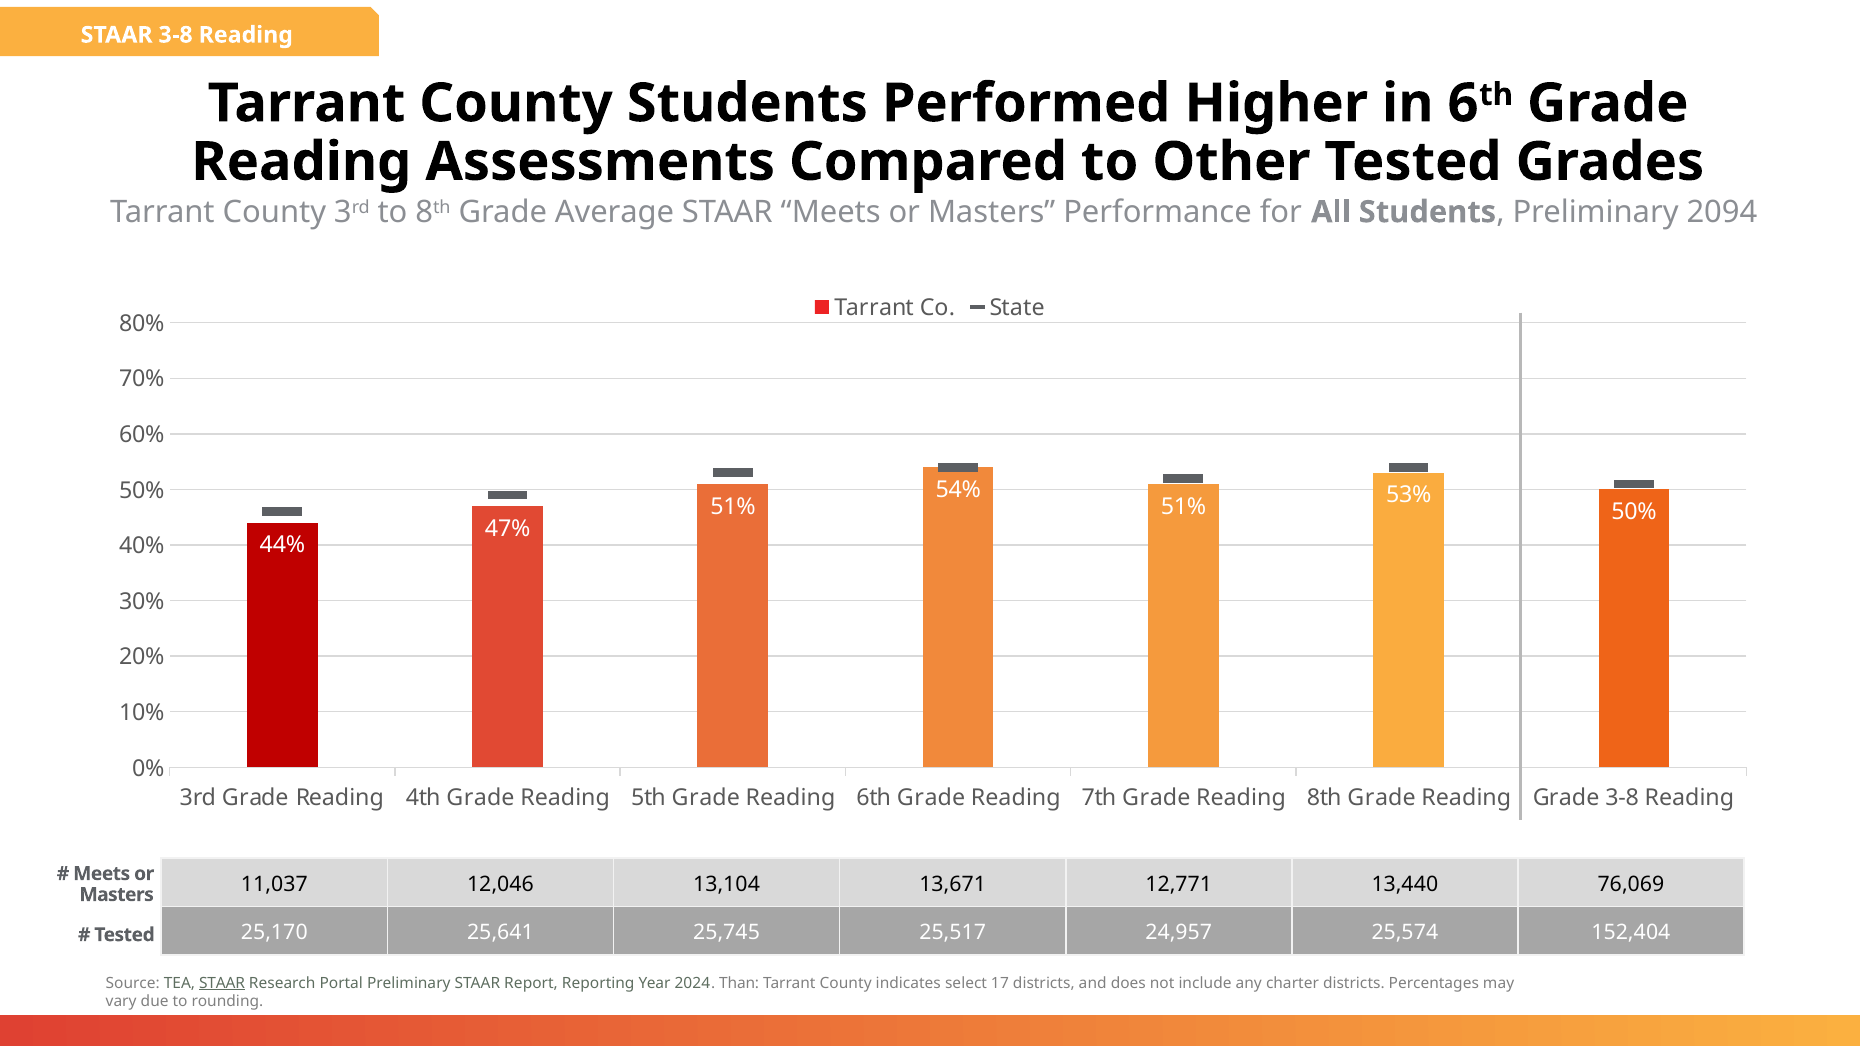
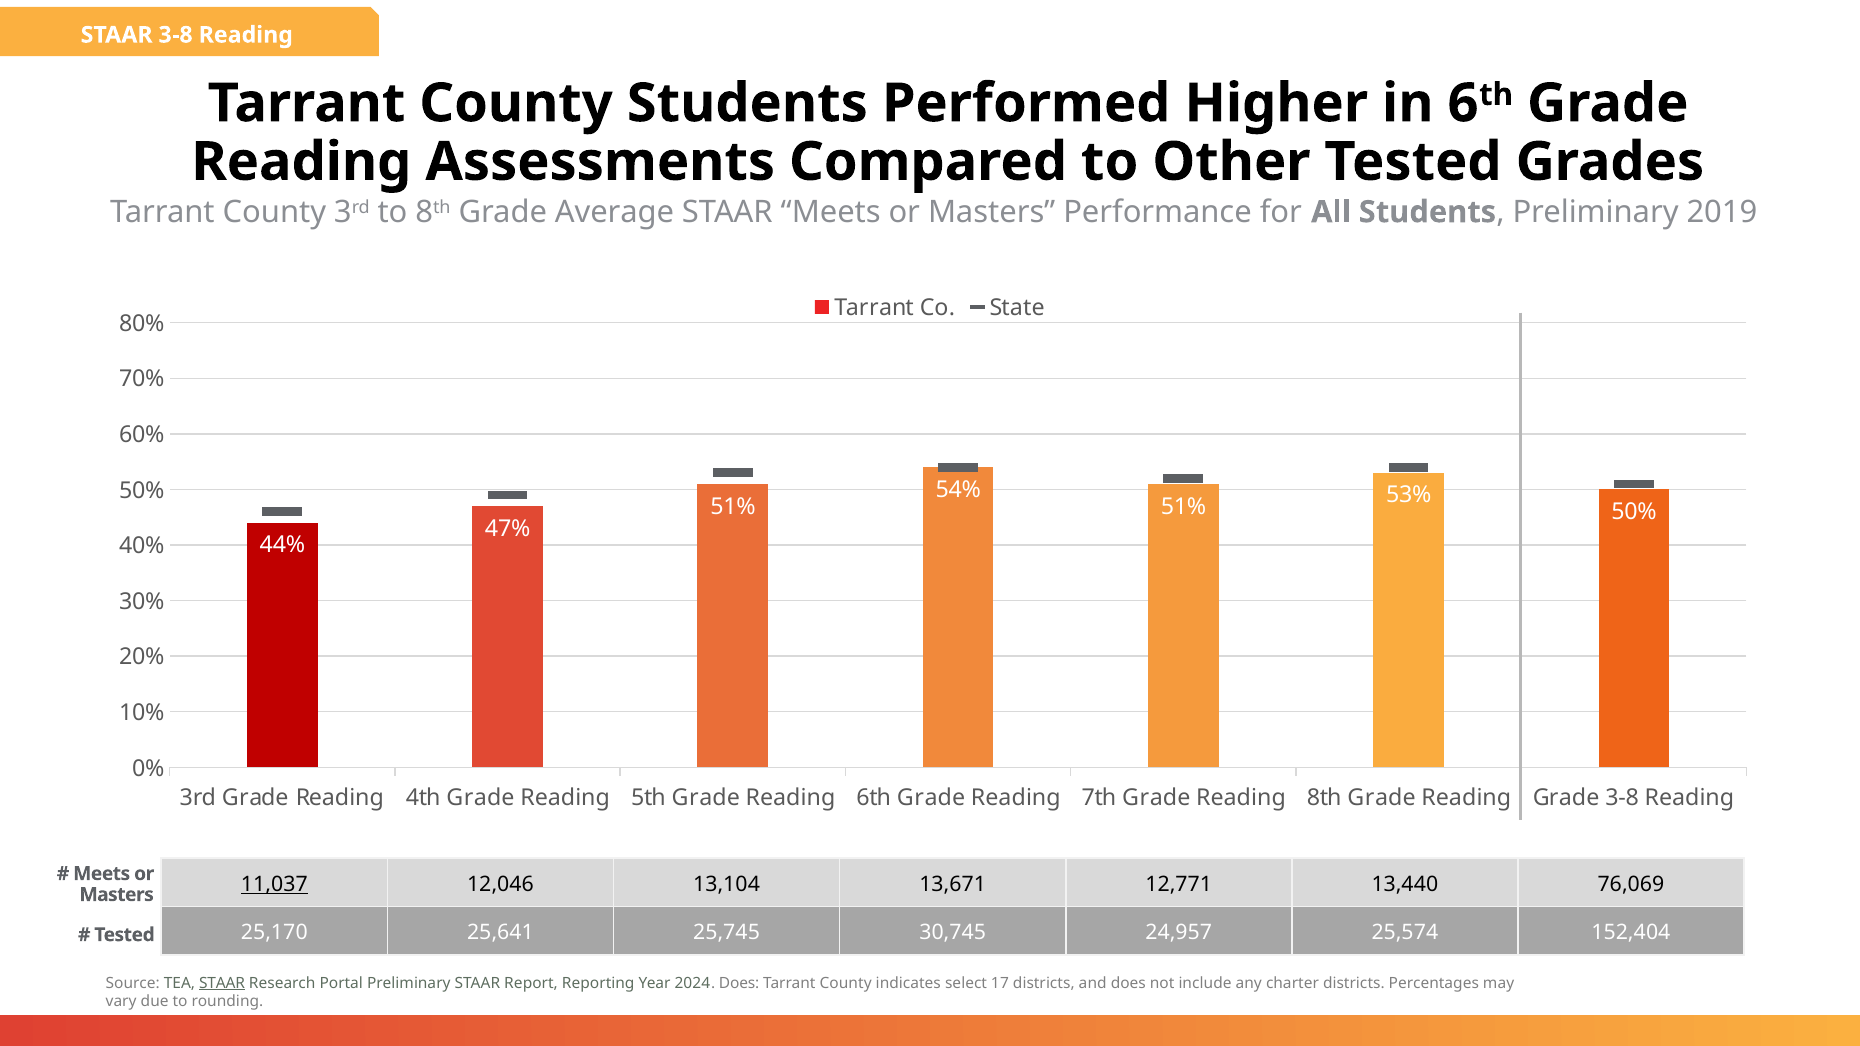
2094: 2094 -> 2019 (1722, 212)
11,037 underline: none -> present (274, 884)
25,517: 25,517 -> 30,745 (953, 933)
2024 Than: Than -> Does (739, 983)
